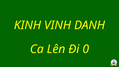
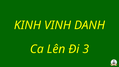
0: 0 -> 3 (86, 49)
